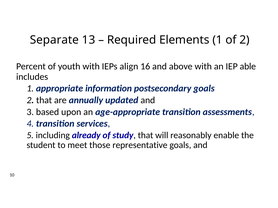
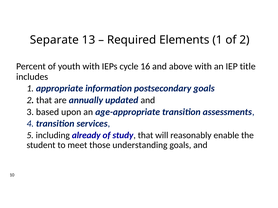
align: align -> cycle (129, 67)
able: able -> title (248, 67)
representative: representative -> understanding (140, 145)
